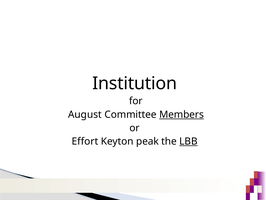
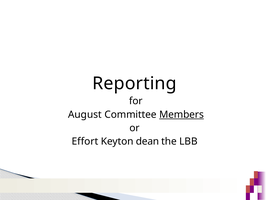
Institution: Institution -> Reporting (134, 83)
peak: peak -> dean (147, 141)
LBB underline: present -> none (188, 141)
